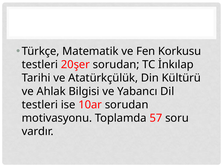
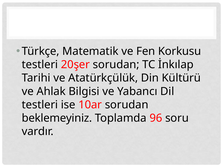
motivasyonu: motivasyonu -> beklemeyiniz (57, 118)
57: 57 -> 96 (156, 118)
